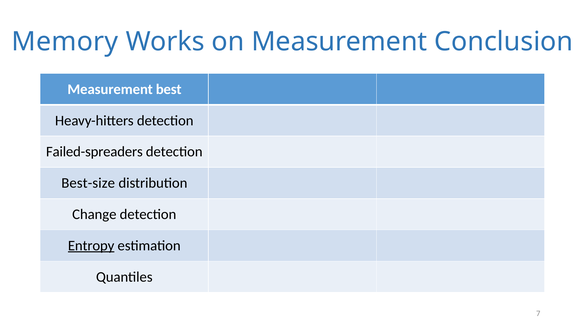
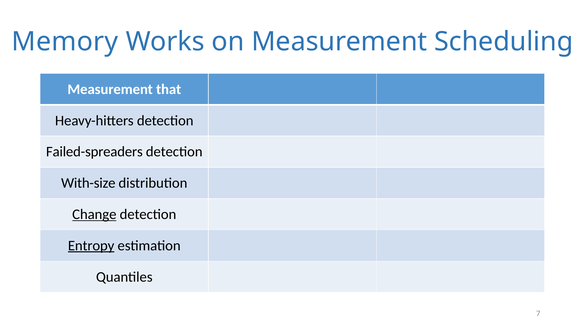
Conclusion: Conclusion -> Scheduling (504, 42)
best: best -> that (169, 89)
Best-size: Best-size -> With-size (88, 183)
Change underline: none -> present (94, 214)
